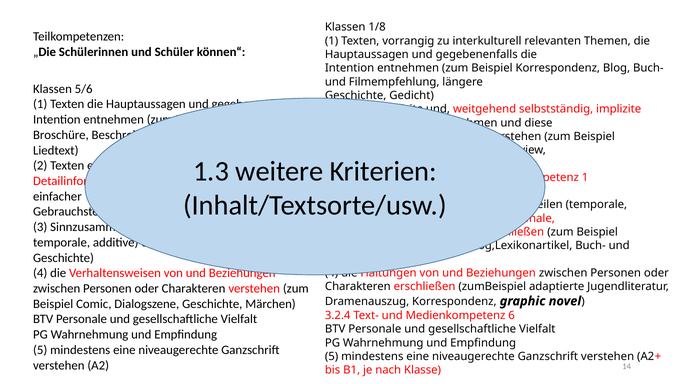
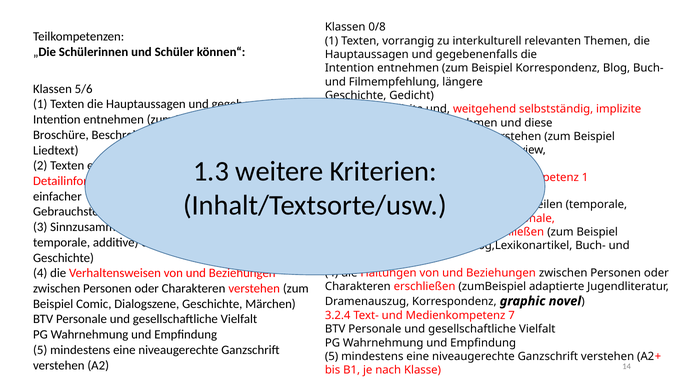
1/8: 1/8 -> 0/8 (377, 27)
6: 6 -> 7 (512, 316)
